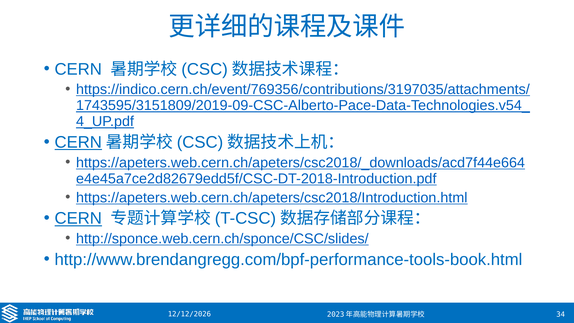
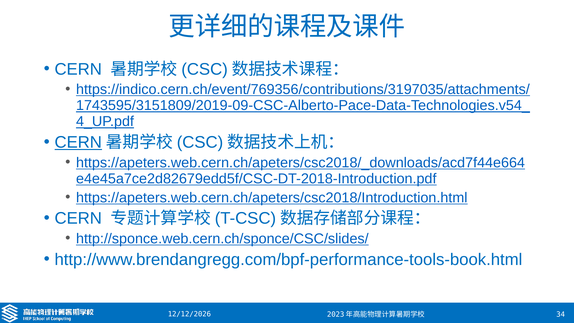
CERN underline: present -> none (78, 218)
